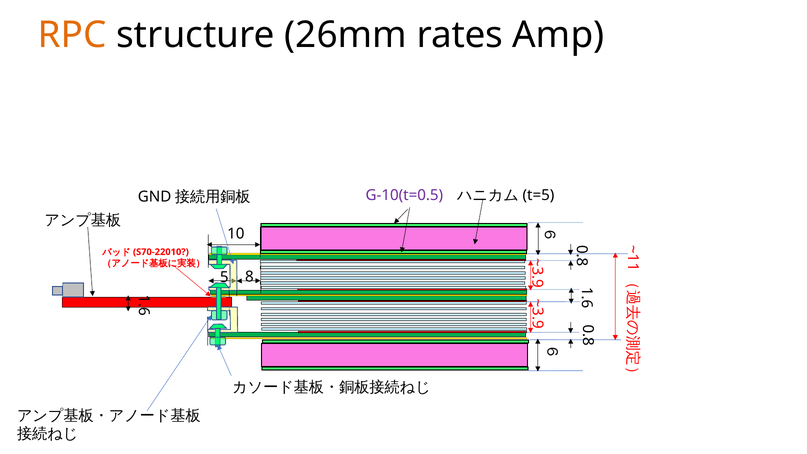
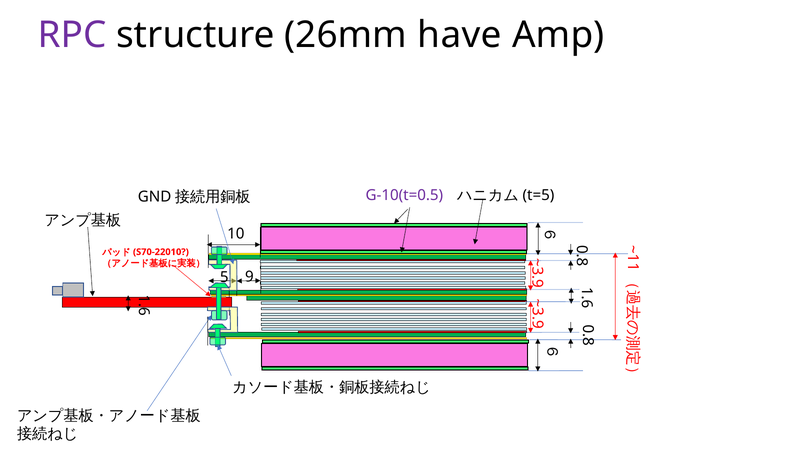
RPC colour: orange -> purple (72, 35)
rates: rates -> have (459, 35)
8: 8 -> 9 (249, 277)
